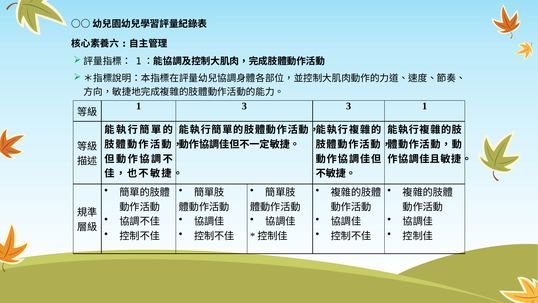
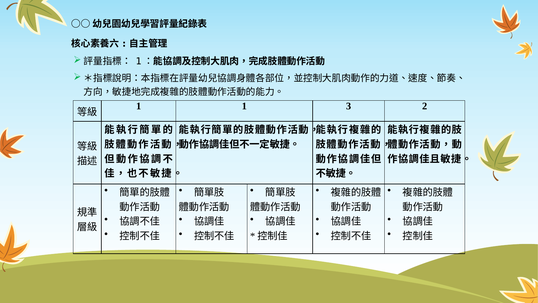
1 3: 3 -> 1 (244, 106)
3 1: 1 -> 2 (425, 106)
